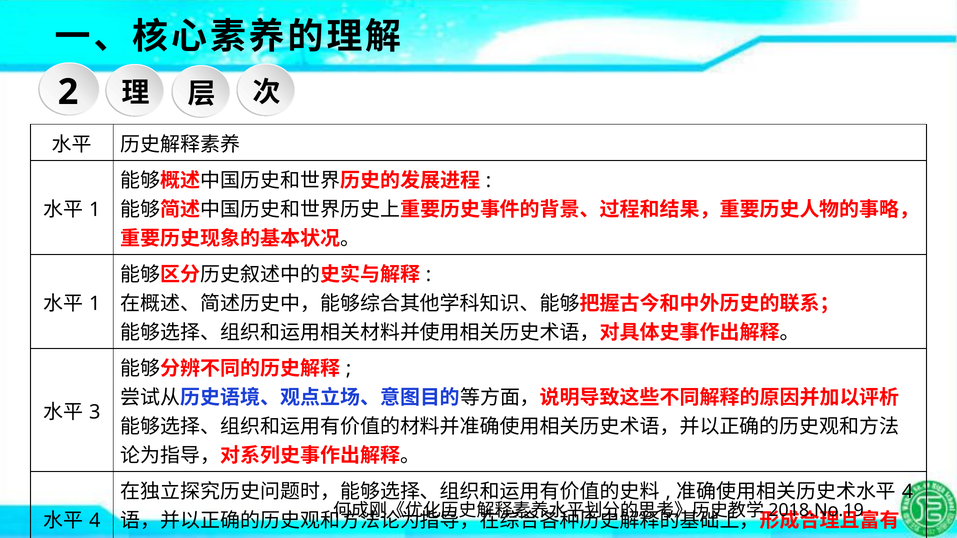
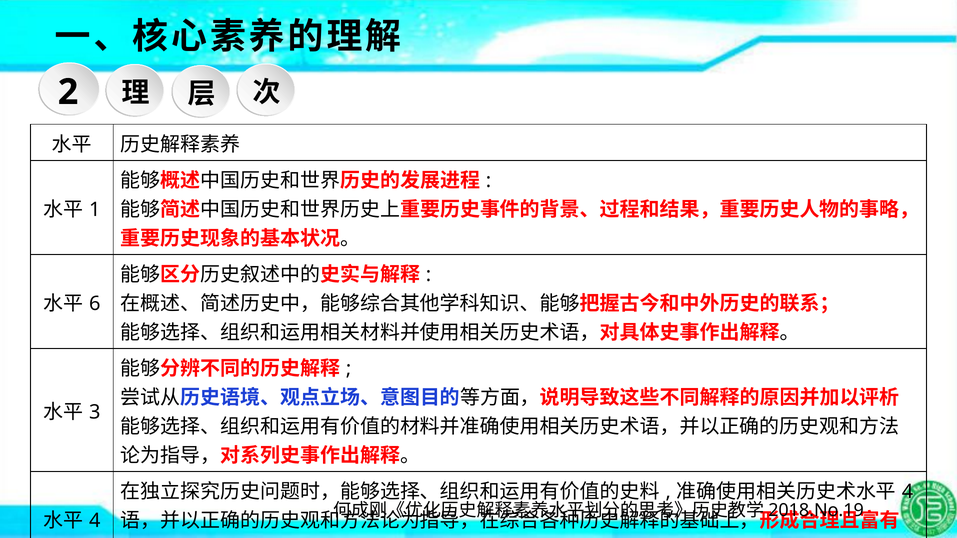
1: 1 -> 6 (95, 304)
